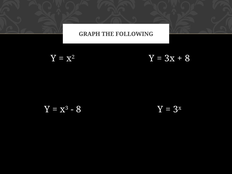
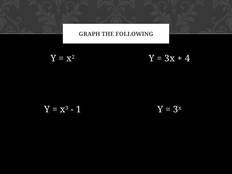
8: 8 -> 4 (187, 58)
8: 8 -> 1 (79, 109)
